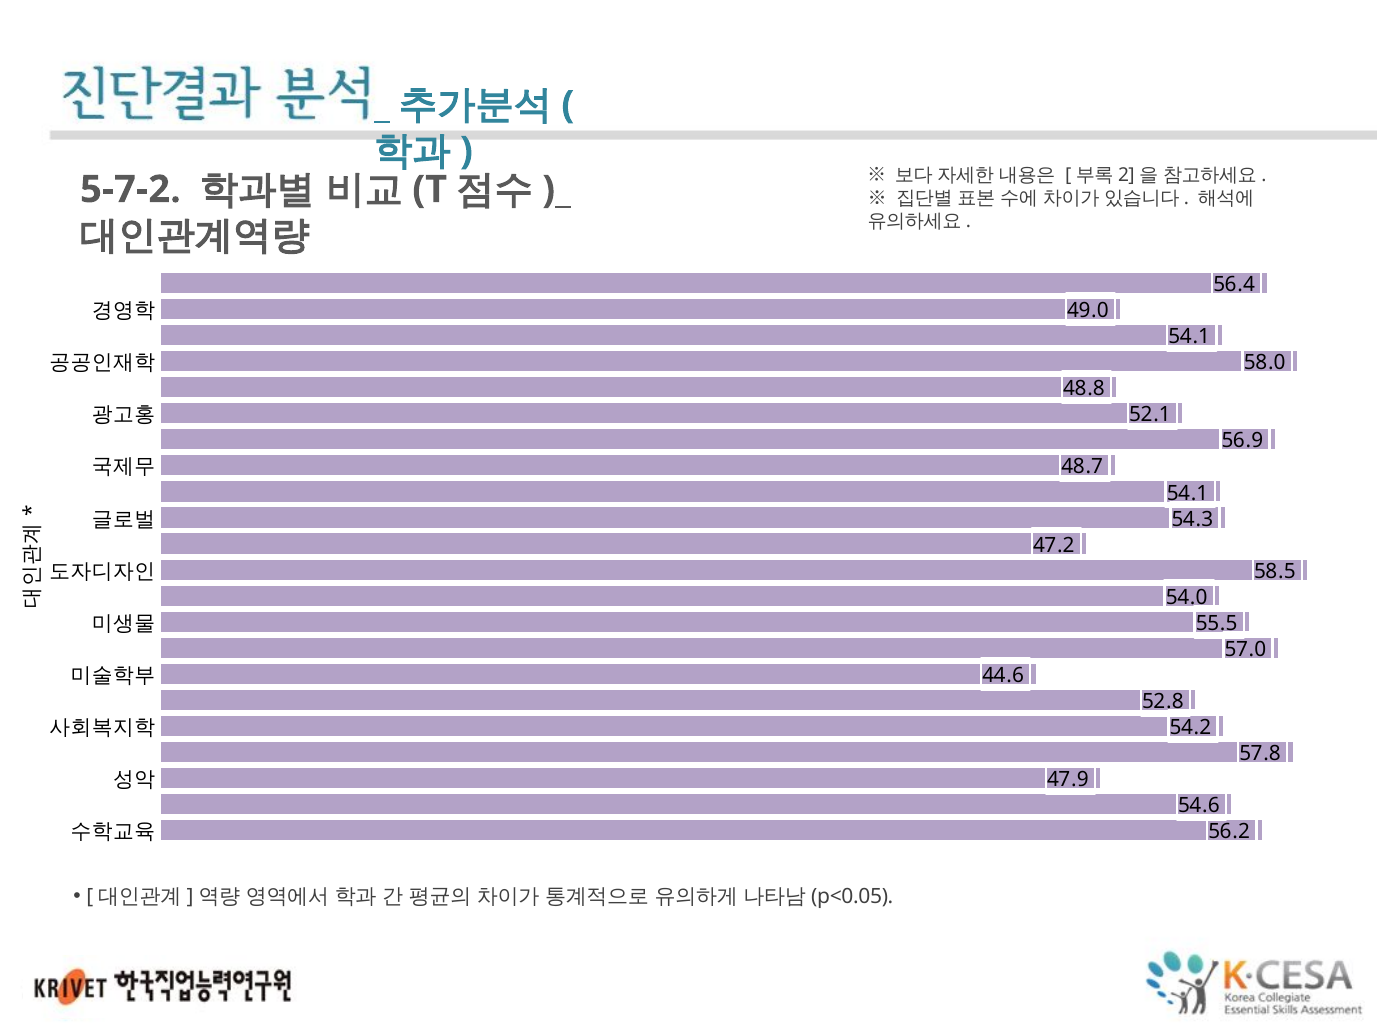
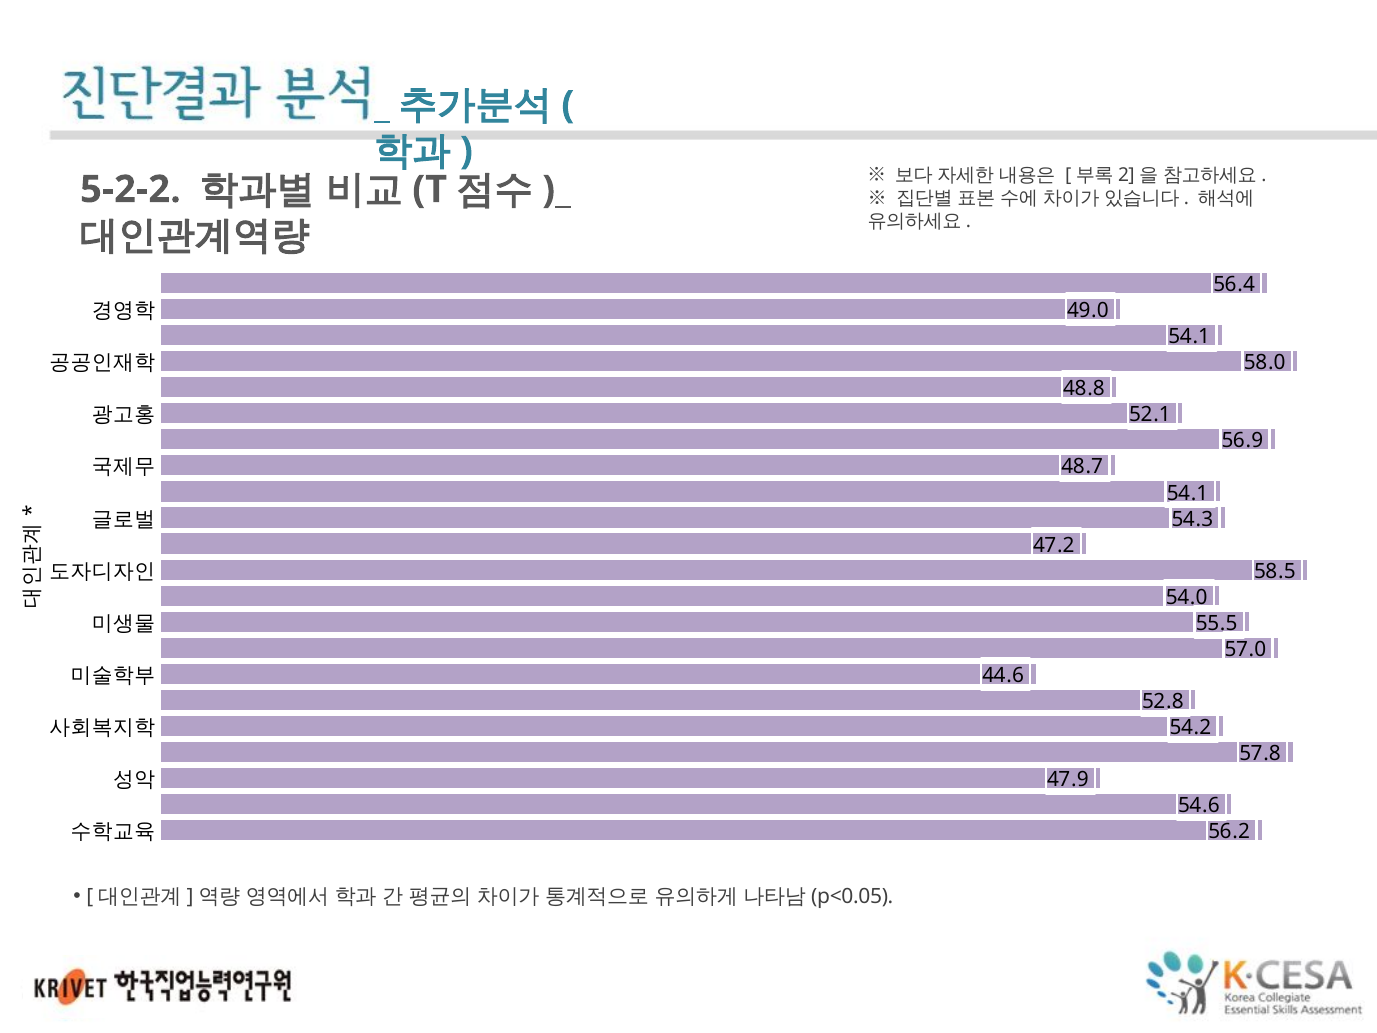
5-7-2: 5-7-2 -> 5-2-2 (130, 189)
